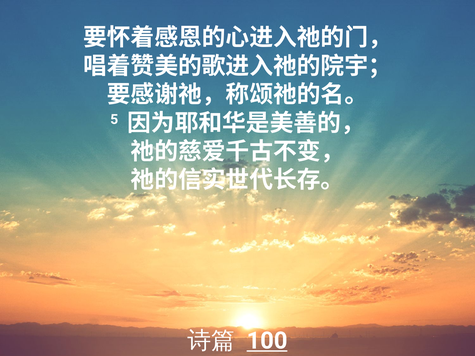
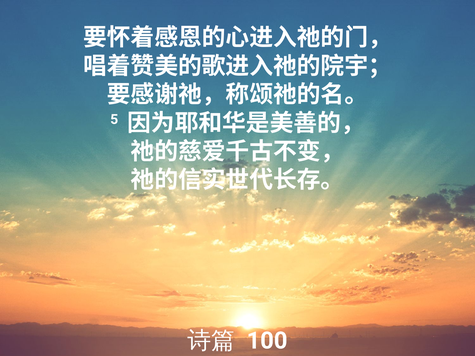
100 underline: present -> none (267, 341)
